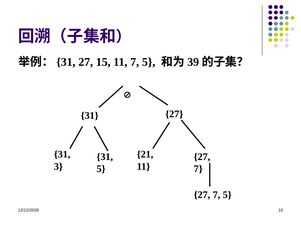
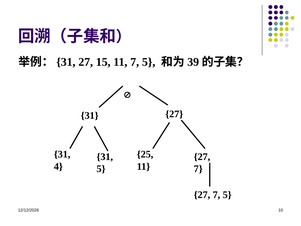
21: 21 -> 25 (145, 154)
3: 3 -> 4 (58, 166)
